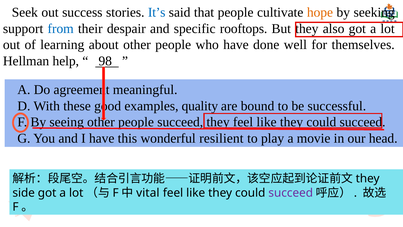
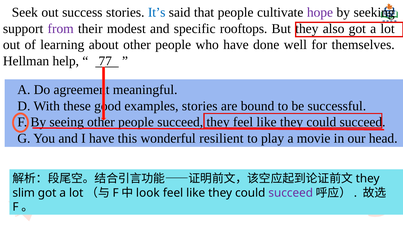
hope colour: orange -> purple (320, 13)
from colour: blue -> purple (61, 29)
despair: despair -> modest (126, 29)
98: 98 -> 77 (105, 61)
examples quality: quality -> stories (200, 106)
side: side -> slim (24, 193)
vital: vital -> look (148, 193)
